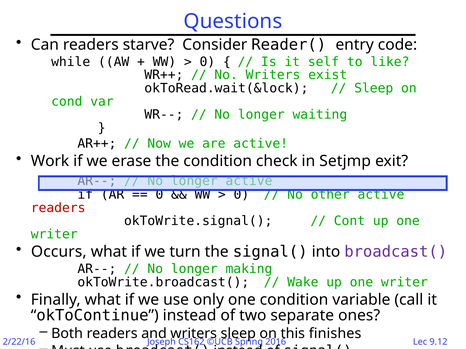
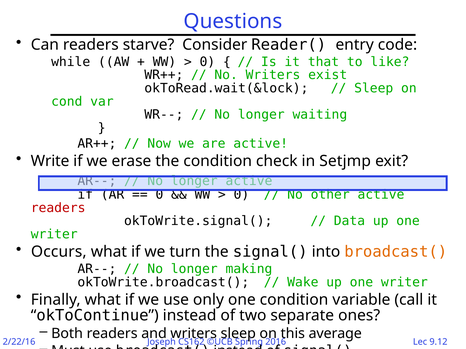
self: self -> that (323, 62)
Work: Work -> Write (50, 161)
Cont: Cont -> Data (349, 221)
broadcast( colour: purple -> orange (396, 252)
finishes: finishes -> average (335, 334)
